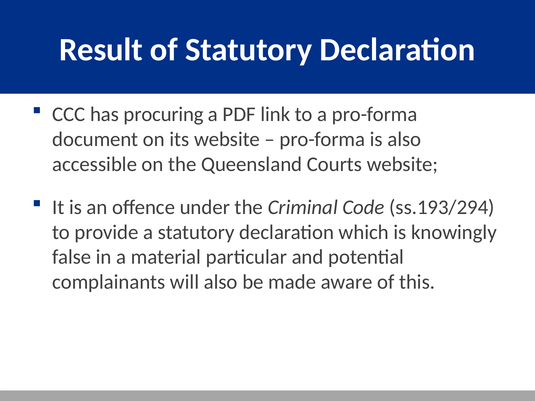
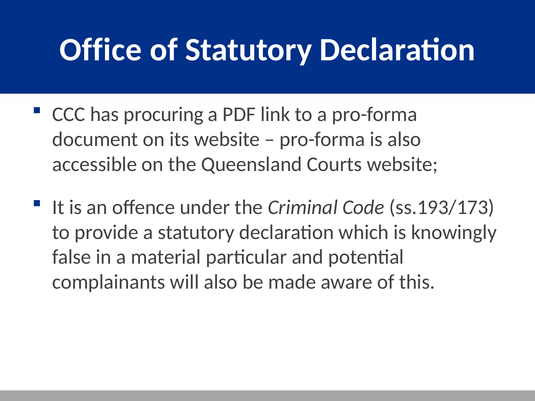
Result: Result -> Office (101, 50)
ss.193/294: ss.193/294 -> ss.193/173 (442, 207)
